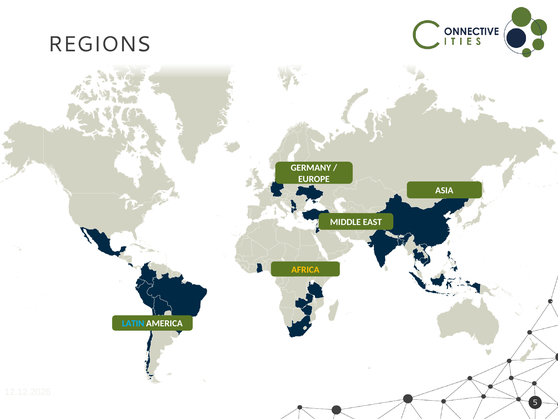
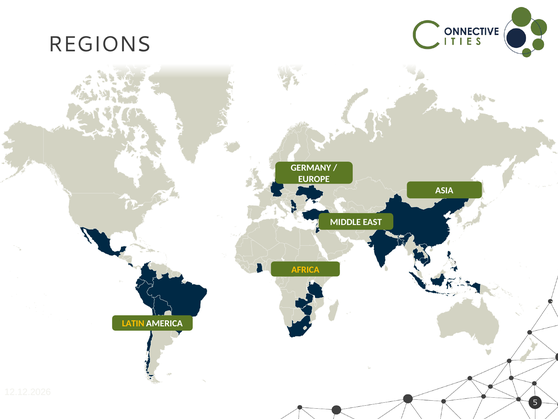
LATIN colour: light blue -> yellow (133, 323)
